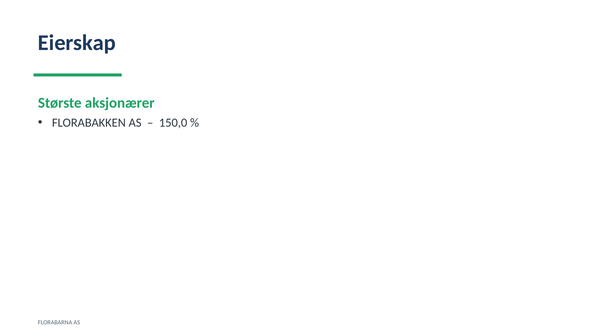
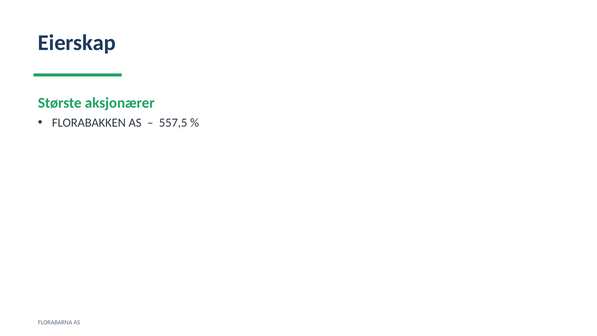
150,0: 150,0 -> 557,5 (173, 123)
